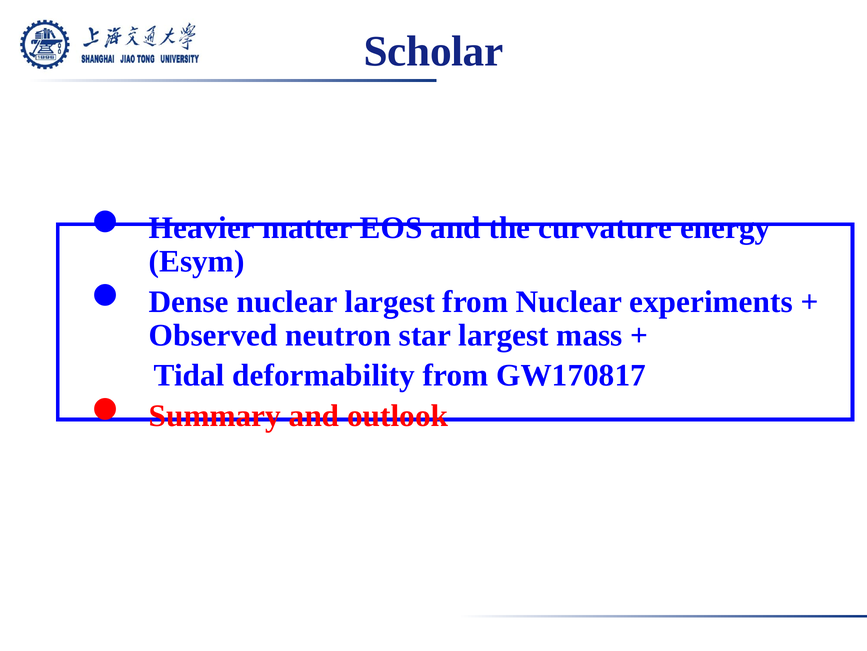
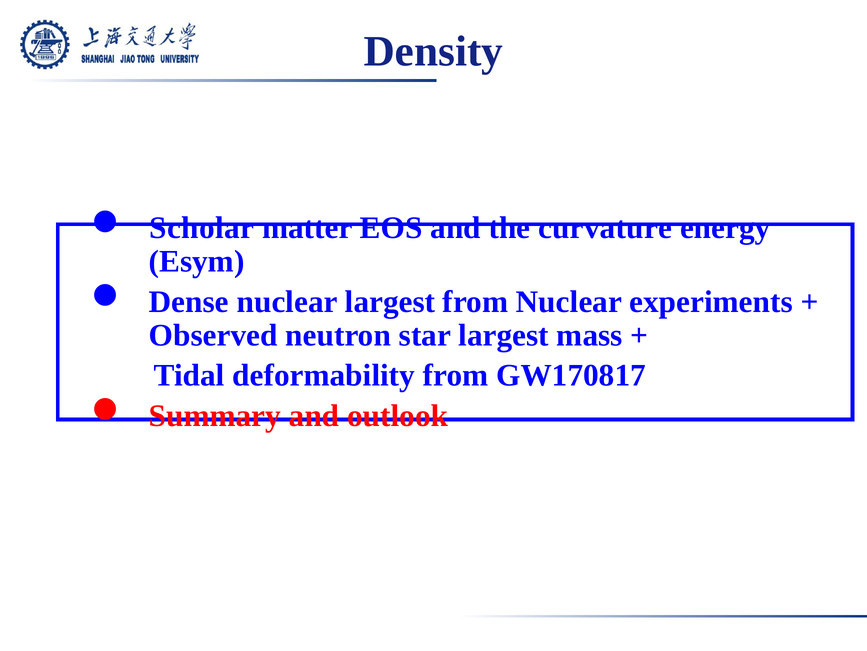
Scholar: Scholar -> Density (433, 51)
Heavier: Heavier -> Scholar (202, 227)
